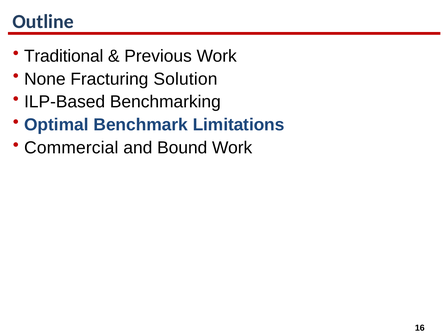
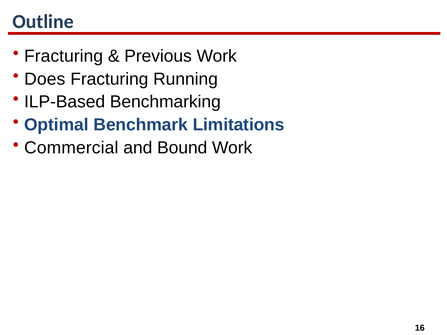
Traditional: Traditional -> Fracturing (64, 56)
None: None -> Does (45, 79)
Solution: Solution -> Running (186, 79)
